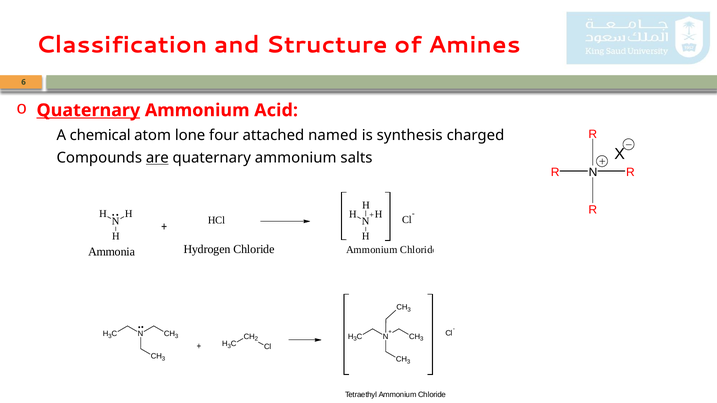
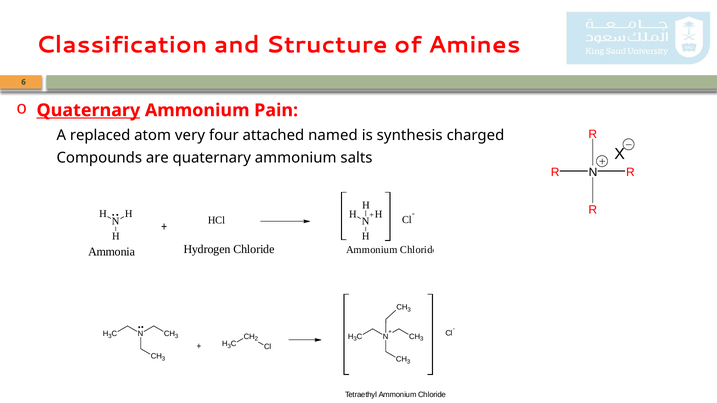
Acid: Acid -> Pain (276, 110)
chemical: chemical -> replaced (100, 136)
lone: lone -> very (190, 136)
are underline: present -> none (157, 158)
